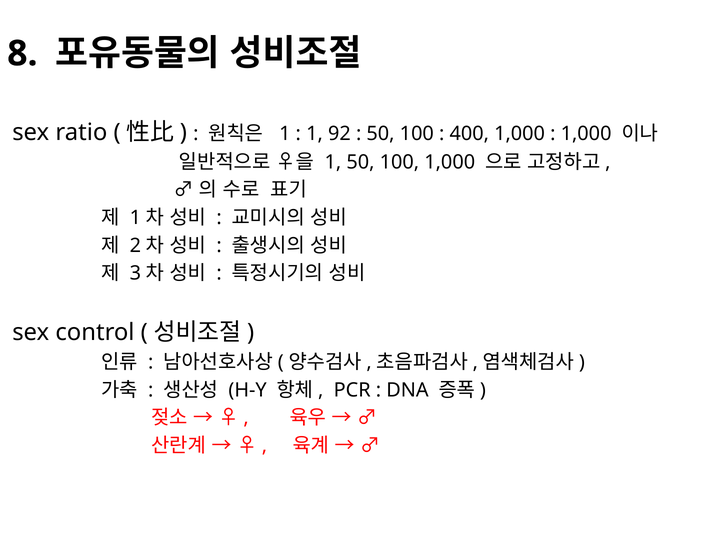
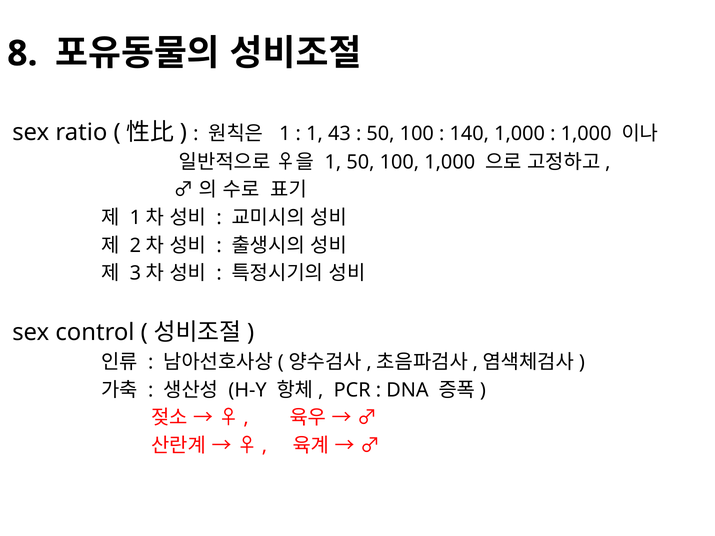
92: 92 -> 43 (339, 134)
400: 400 -> 140 (469, 134)
